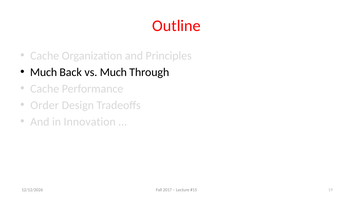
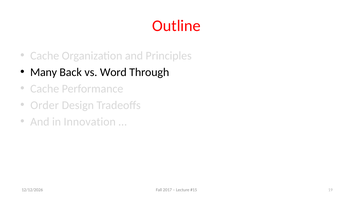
Much: Much -> Many (44, 72)
vs Much: Much -> Word (113, 72)
